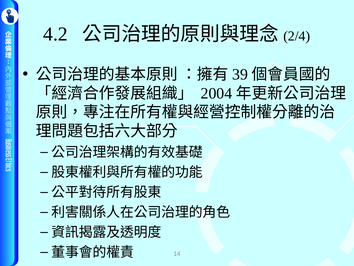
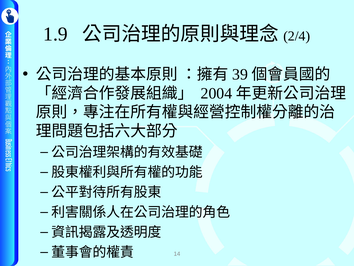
4.2: 4.2 -> 1.9 (55, 34)
